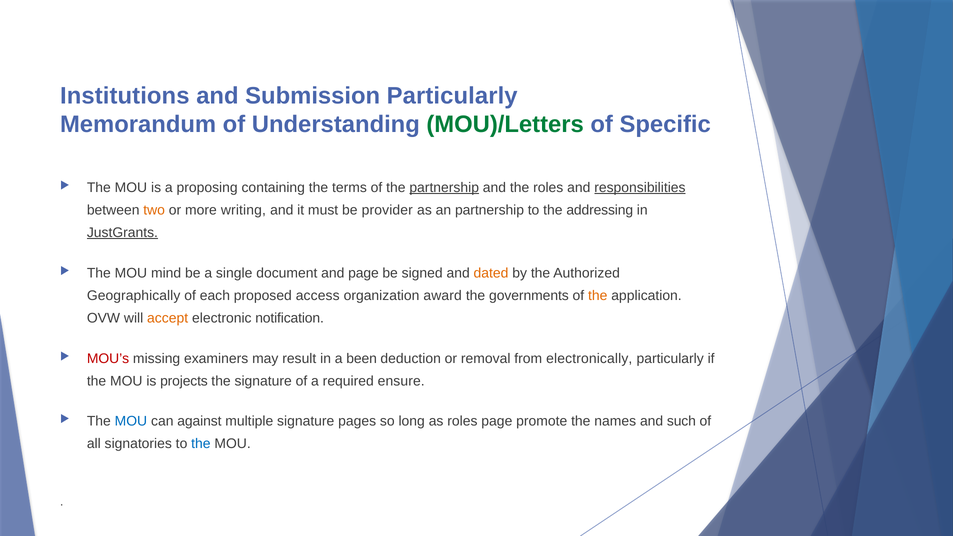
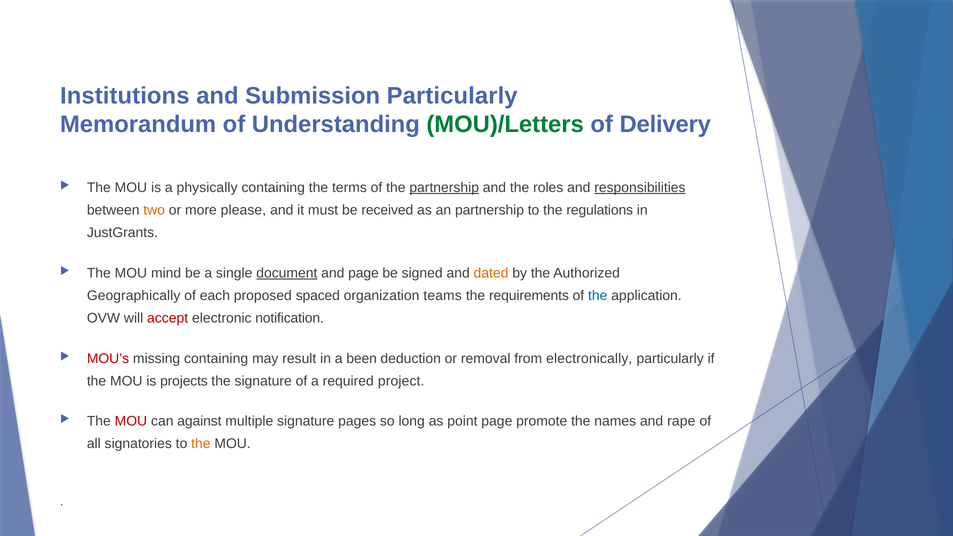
Specific: Specific -> Delivery (665, 124)
proposing: proposing -> physically (207, 188)
writing: writing -> please (243, 210)
provider: provider -> received (387, 210)
addressing: addressing -> regulations (600, 210)
JustGrants underline: present -> none (122, 233)
document underline: none -> present (287, 273)
access: access -> spaced (318, 296)
award: award -> teams (443, 296)
governments: governments -> requirements (529, 296)
the colour: orange -> blue (598, 296)
accept colour: orange -> red (168, 318)
missing examiners: examiners -> containing (216, 358)
ensure: ensure -> project (401, 381)
MOU colour: blue -> red (131, 421)
as roles: roles -> point (462, 421)
such: such -> rape (681, 421)
the colour: blue -> orange (201, 444)
